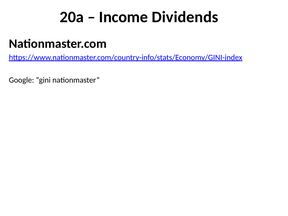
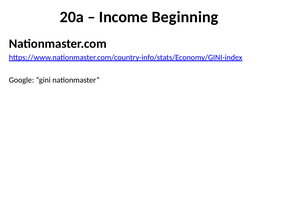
Dividends: Dividends -> Beginning (185, 17)
